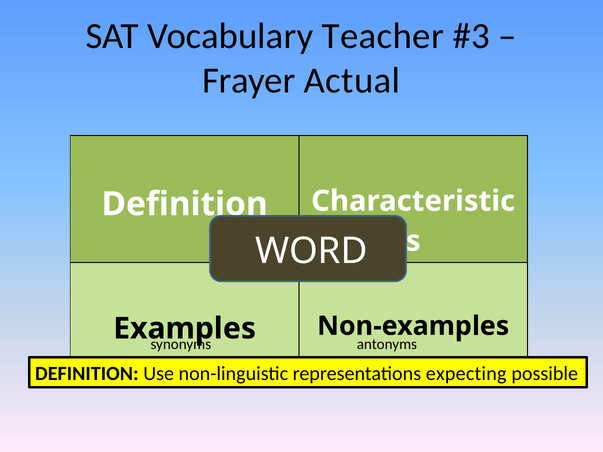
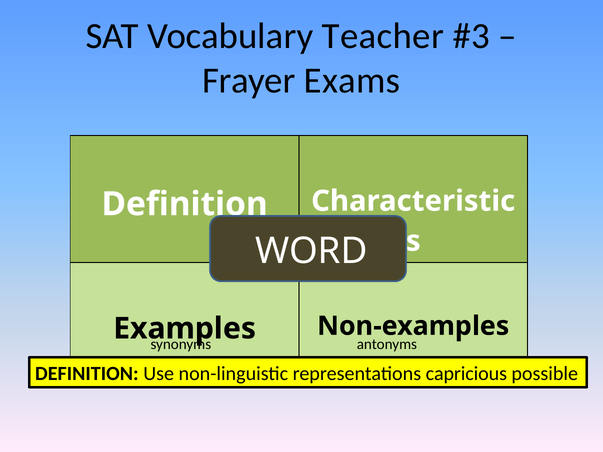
Actual: Actual -> Exams (352, 80)
expecting: expecting -> capricious (466, 374)
